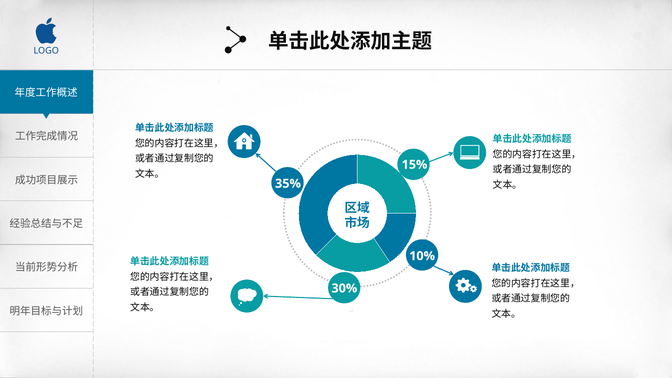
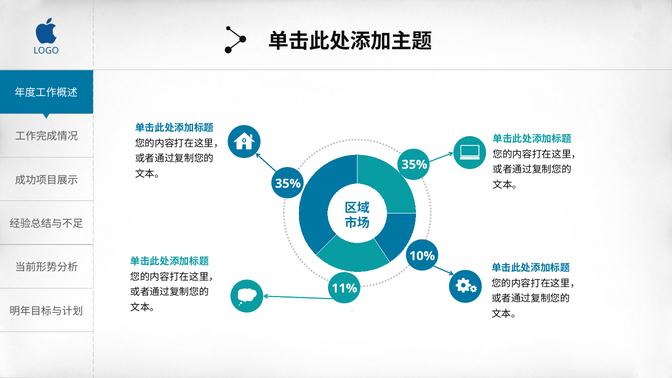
15%: 15% -> 35% (414, 165)
30%: 30% -> 11% (344, 288)
